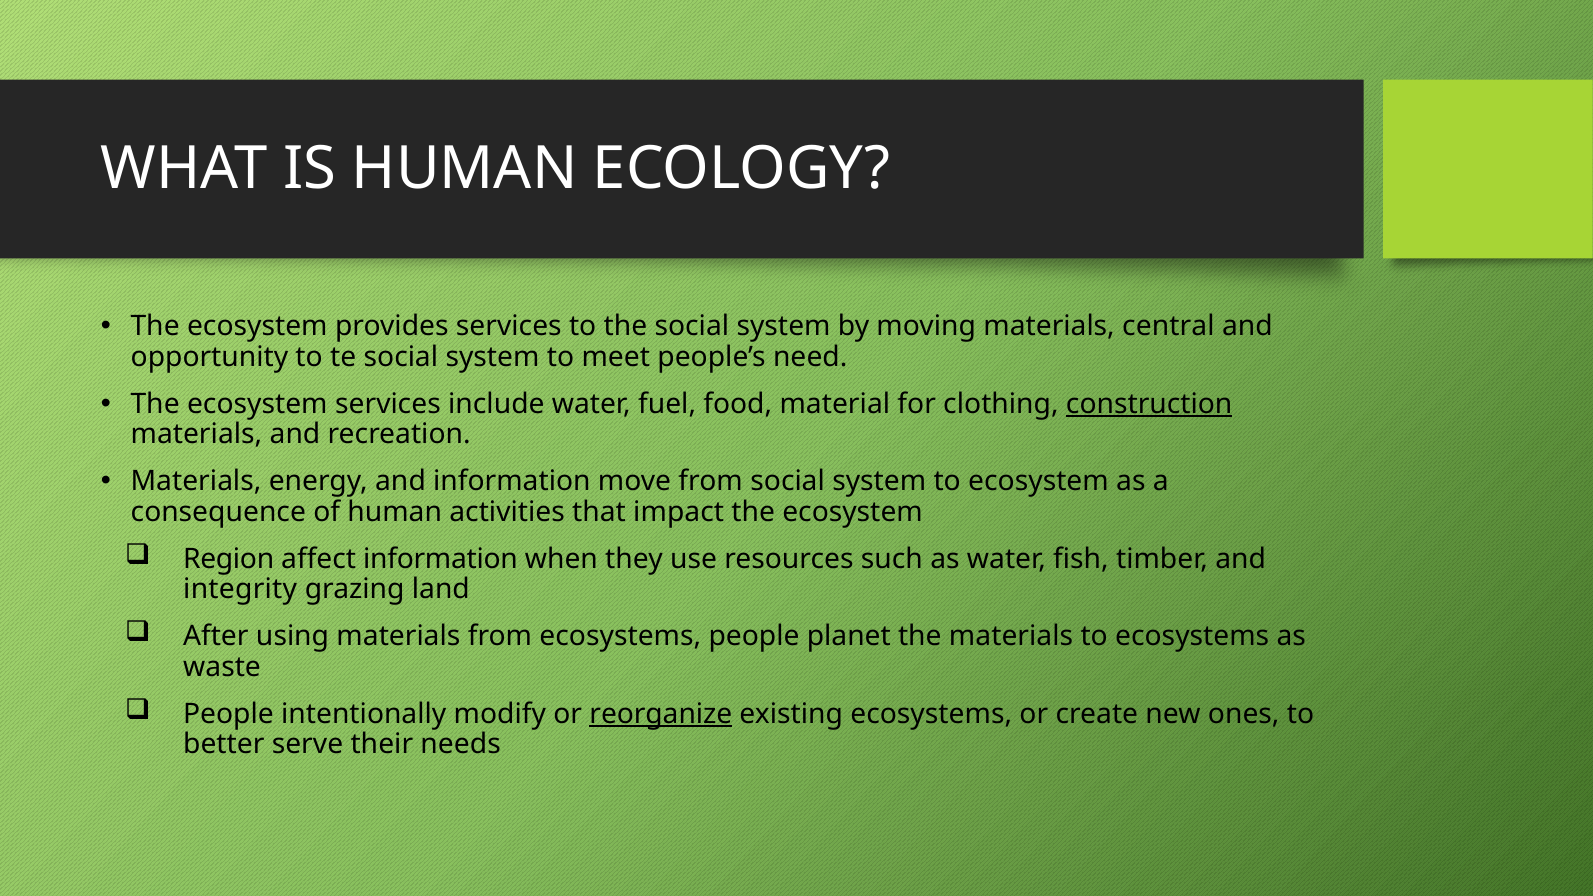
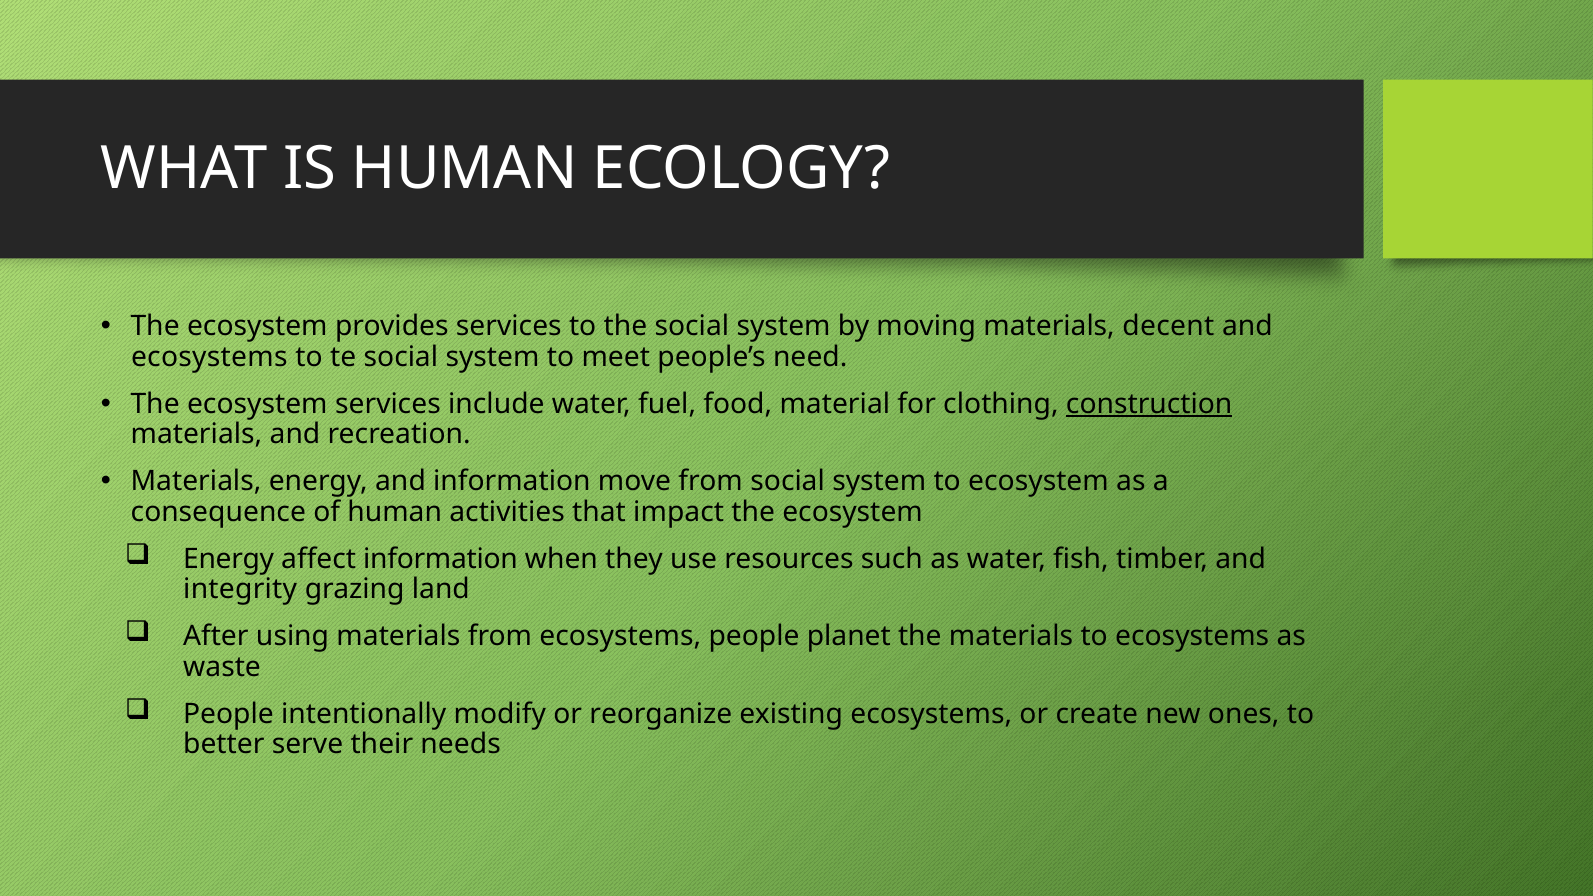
central: central -> decent (1168, 326)
opportunity: opportunity -> ecosystems (209, 357)
Region: Region -> Energy (229, 559)
reorganize underline: present -> none (661, 714)
